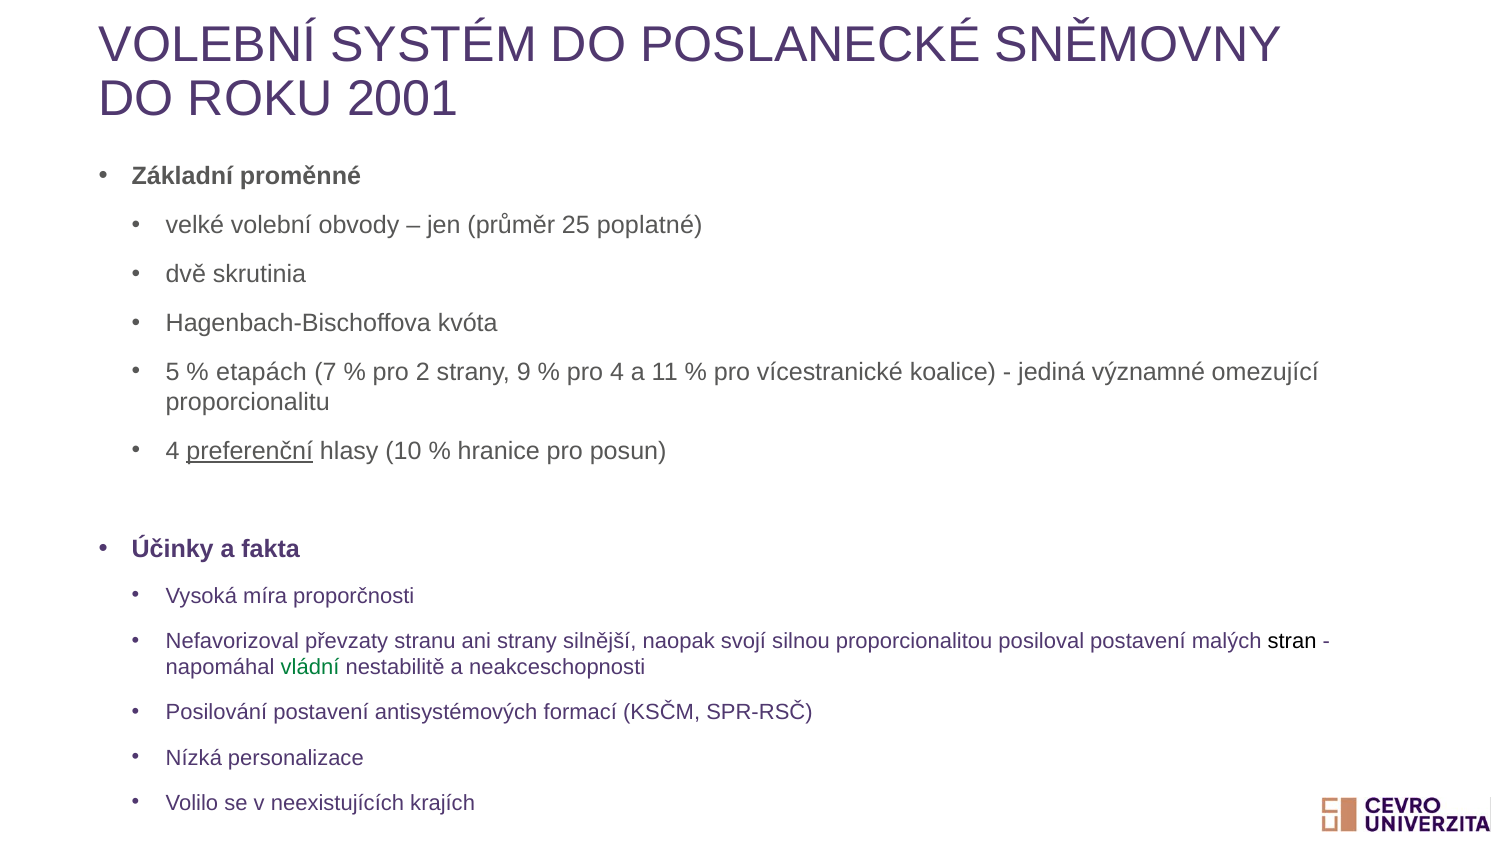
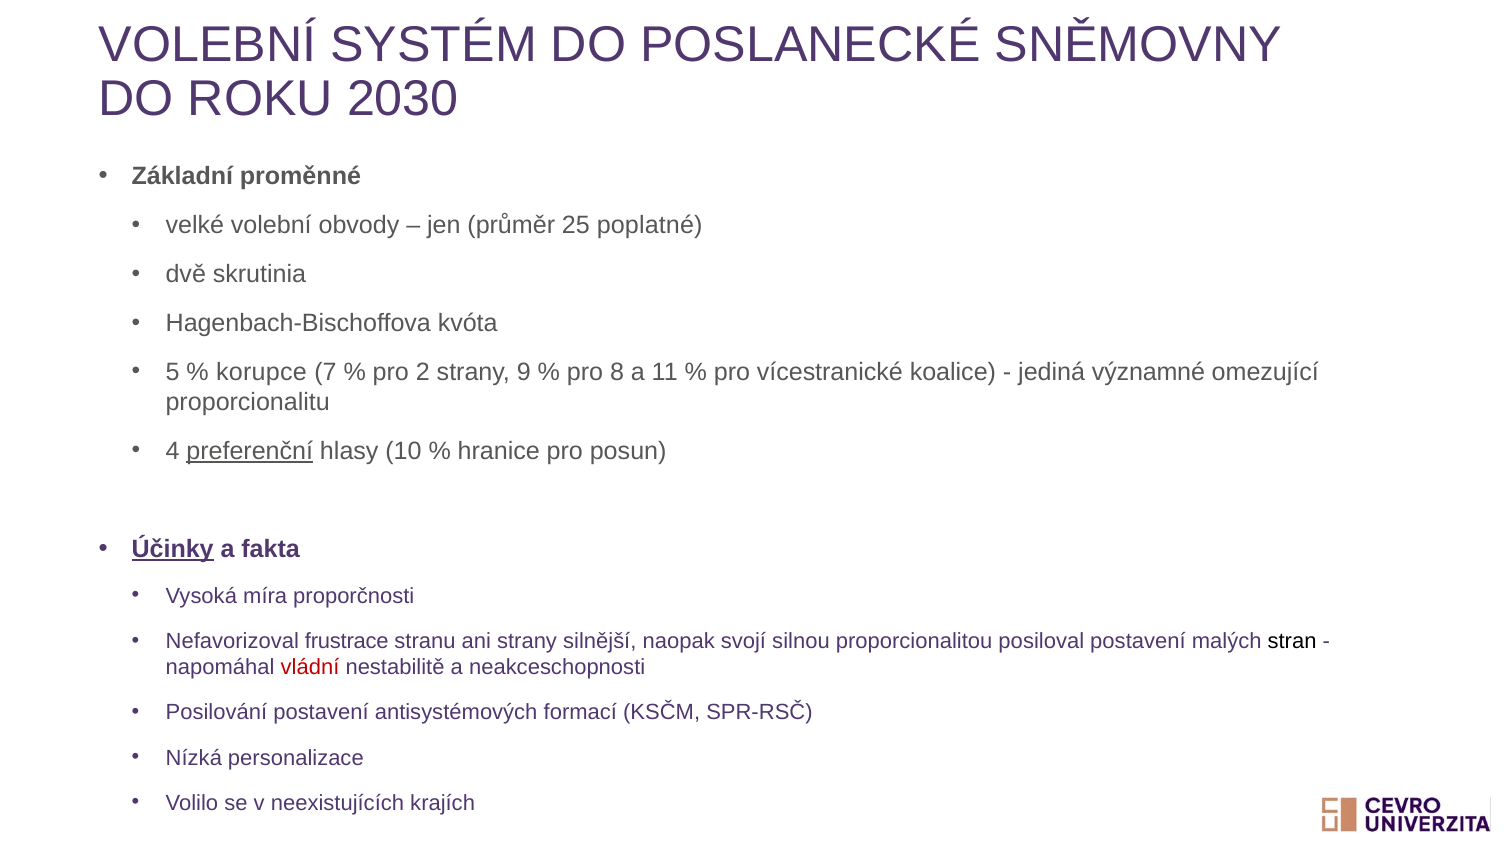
2001: 2001 -> 2030 (403, 99)
etapách: etapách -> korupce (261, 373)
pro 4: 4 -> 8 (617, 373)
Účinky underline: none -> present (173, 549)
převzaty: převzaty -> frustrace (347, 642)
vládní colour: green -> red (310, 668)
